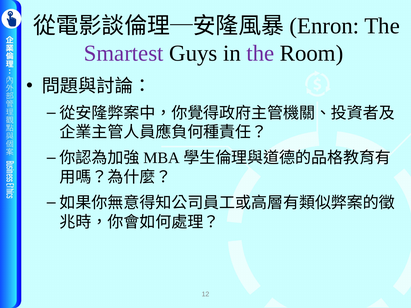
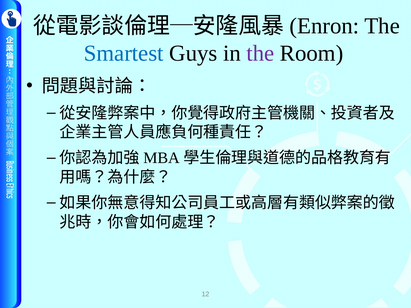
Smartest colour: purple -> blue (124, 53)
